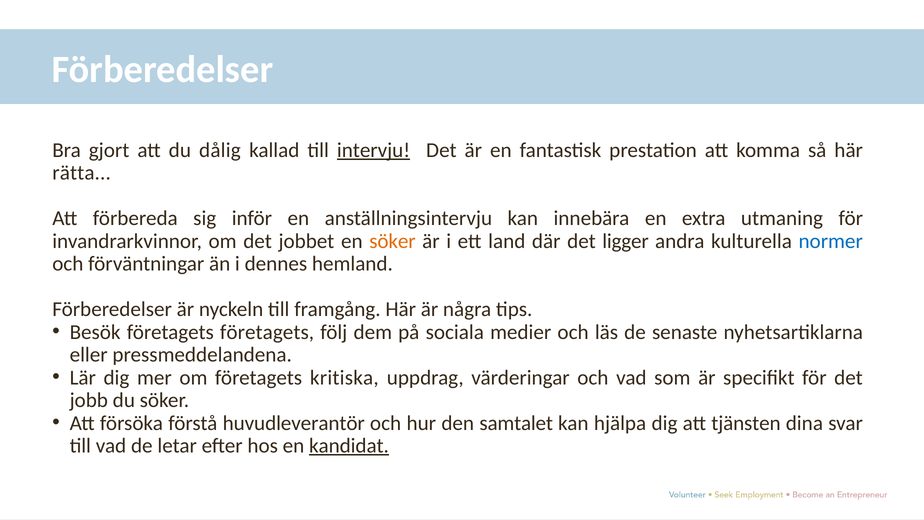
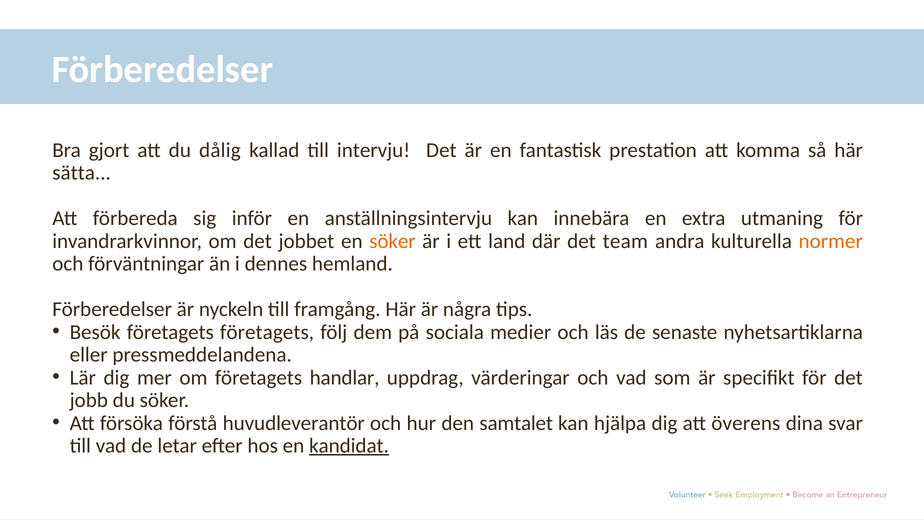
intervju underline: present -> none (374, 150)
rätta: rätta -> sätta (82, 173)
ligger: ligger -> team (625, 241)
normer colour: blue -> orange (831, 241)
kritiska: kritiska -> handlar (345, 377)
tjänsten: tjänsten -> överens (746, 423)
